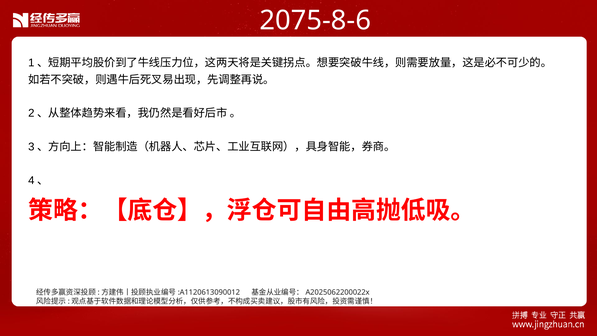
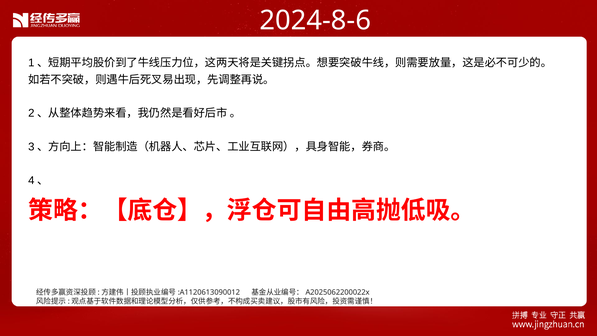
2075-8-6: 2075-8-6 -> 2024-8-6 (315, 21)
